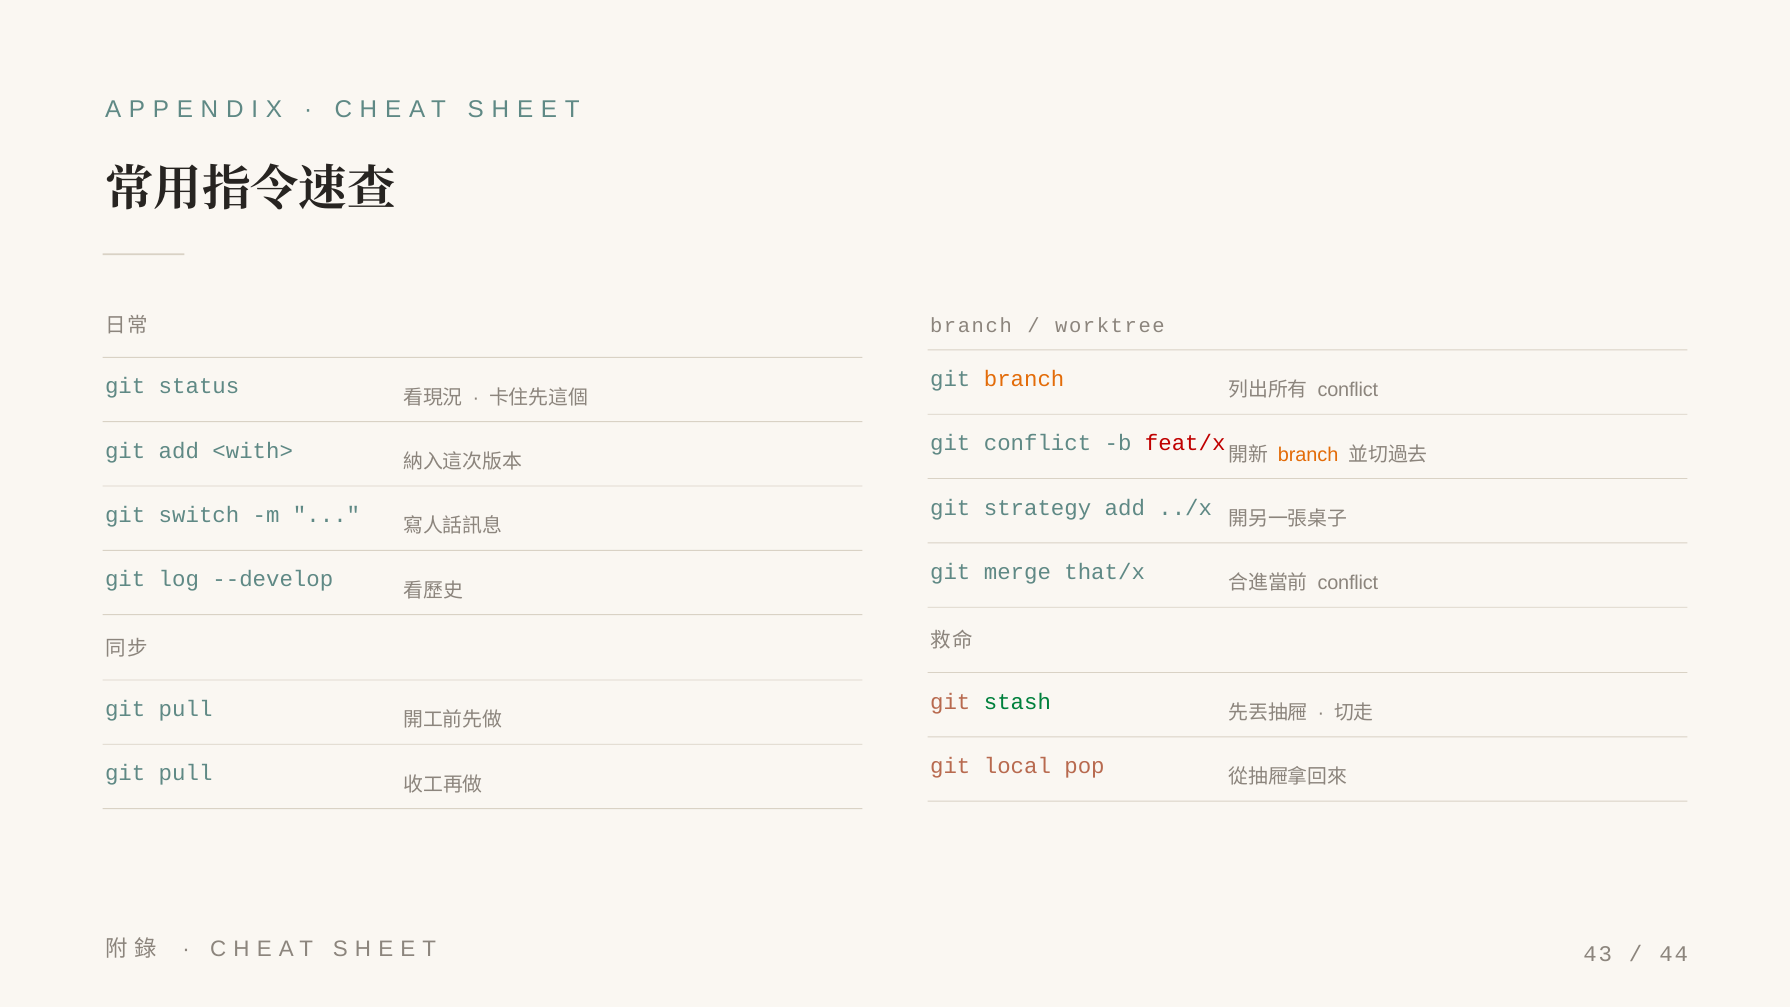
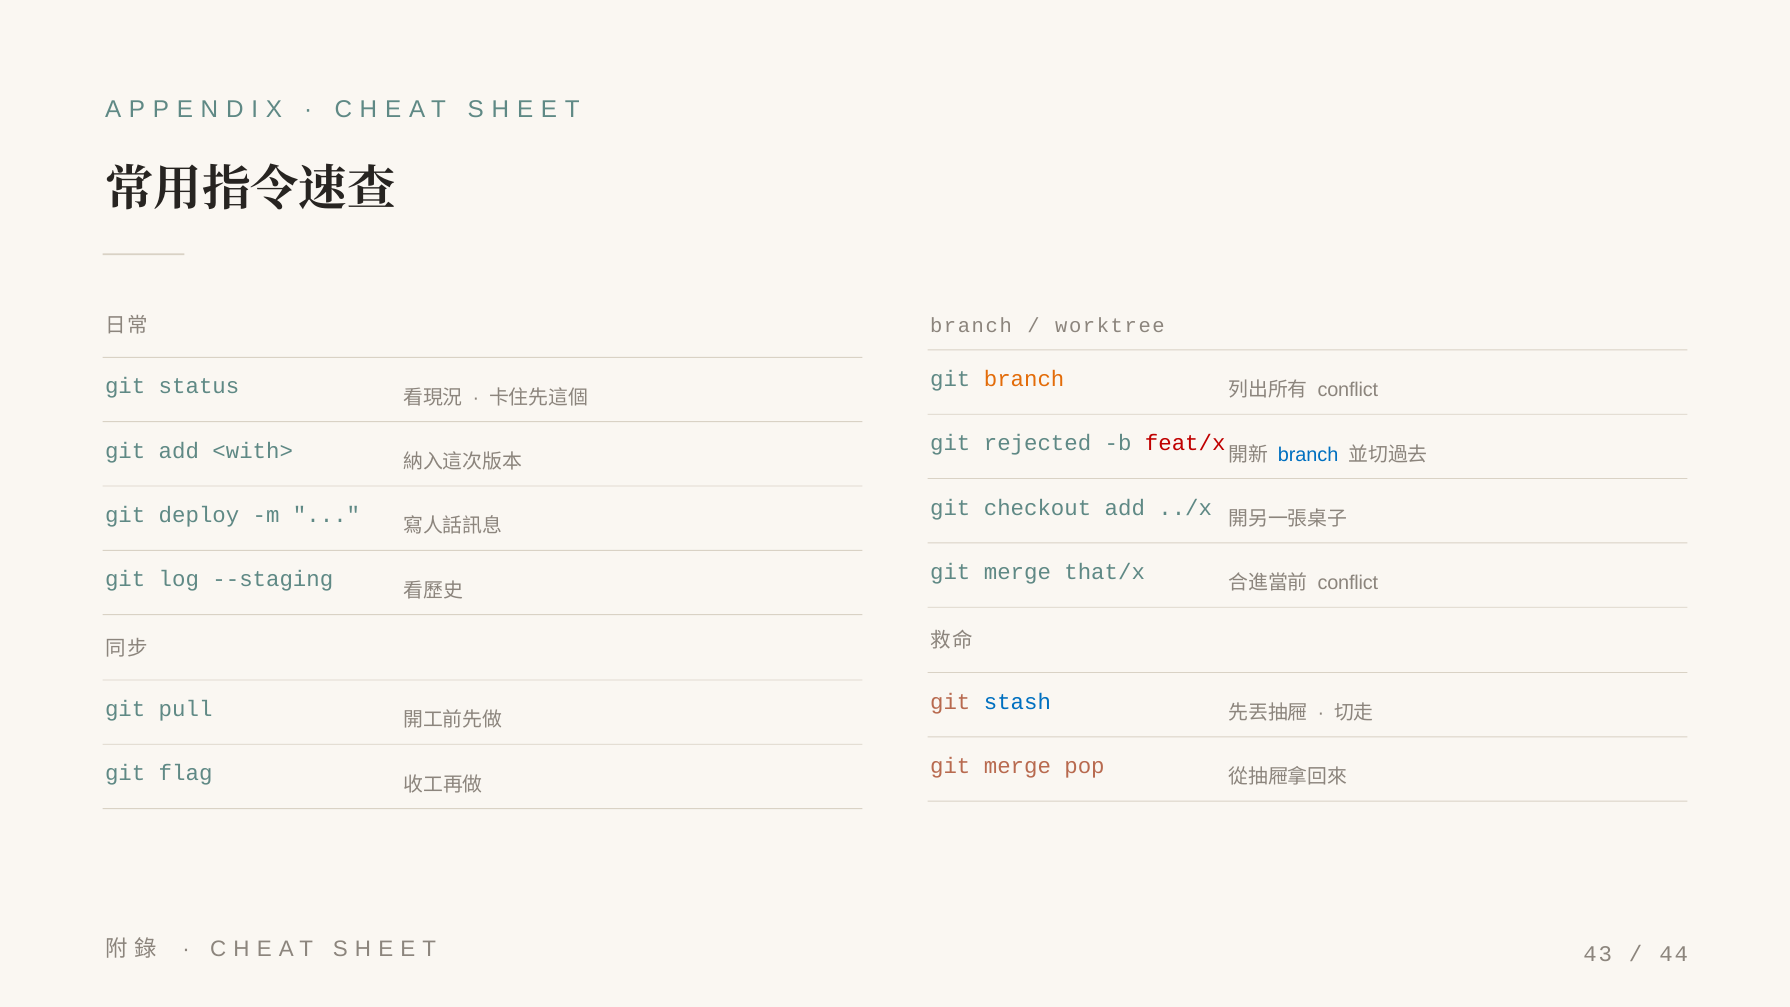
git conflict: conflict -> rejected (1038, 443)
branch colour: orange -> blue (1308, 454)
strategy: strategy -> checkout (1038, 508)
switch: switch -> deploy (199, 515)
--develop: --develop -> --staging (273, 579)
stash colour: green -> blue (1017, 702)
local: local -> merge (1017, 766)
pull: pull -> flag (186, 773)
